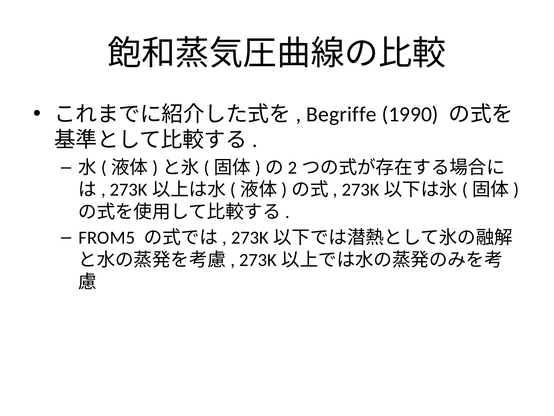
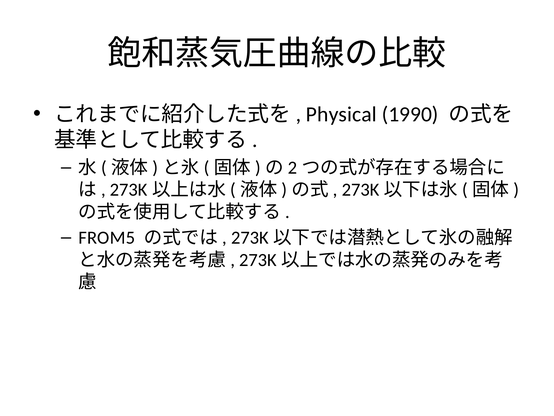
Begriffe: Begriffe -> Physical (341, 114)
